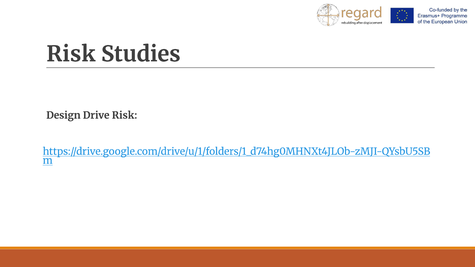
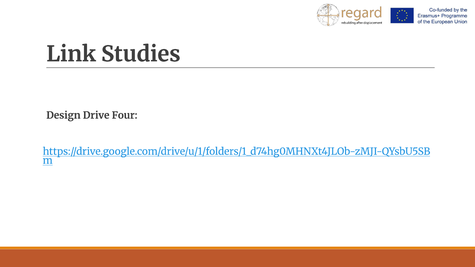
Risk: Risk -> Link (71, 54)
Drive Risk: Risk -> Four (125, 115)
